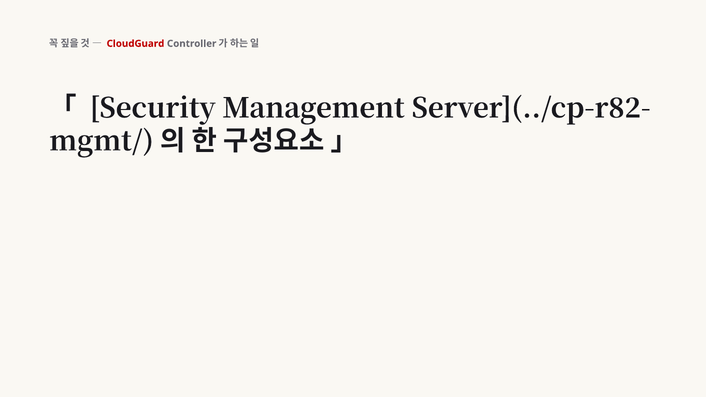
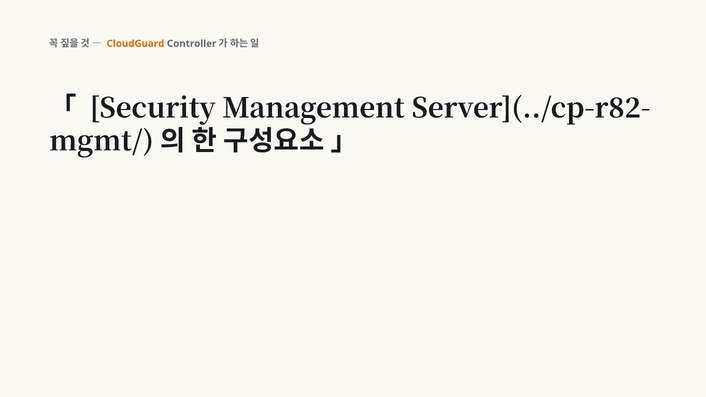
CloudGuard colour: red -> orange (135, 44)
